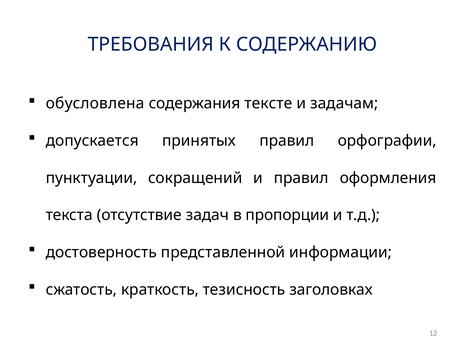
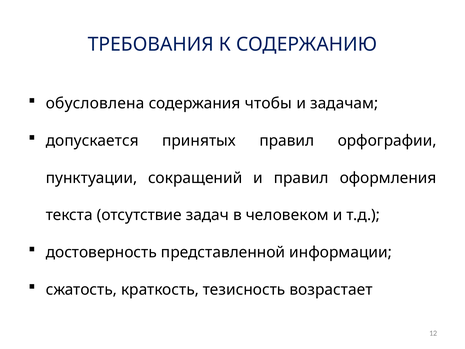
тексте: тексте -> чтобы (268, 103)
пропорции: пропорции -> человеком (287, 215)
заголовках: заголовках -> возрастает (331, 289)
